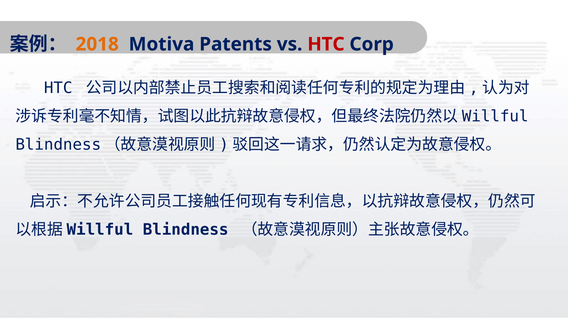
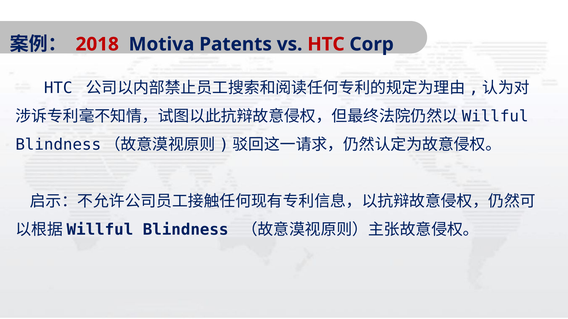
2018 colour: orange -> red (97, 44)
